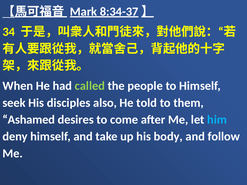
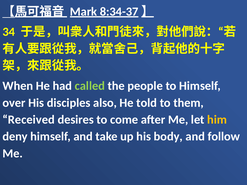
seek: seek -> over (14, 103)
Ashamed: Ashamed -> Received (29, 120)
him colour: light blue -> yellow (217, 120)
